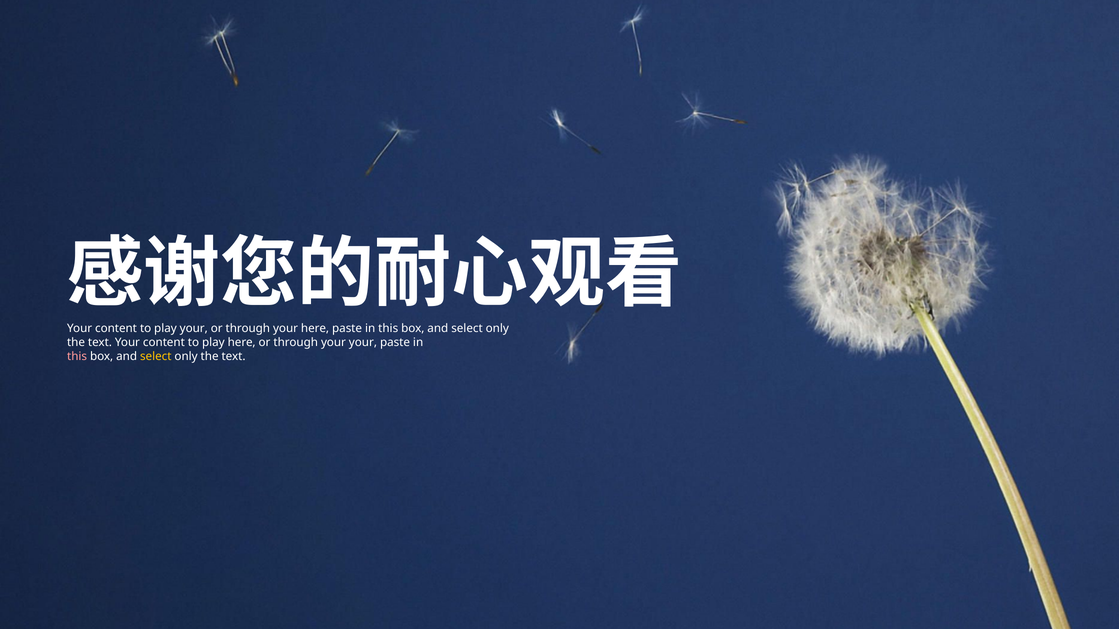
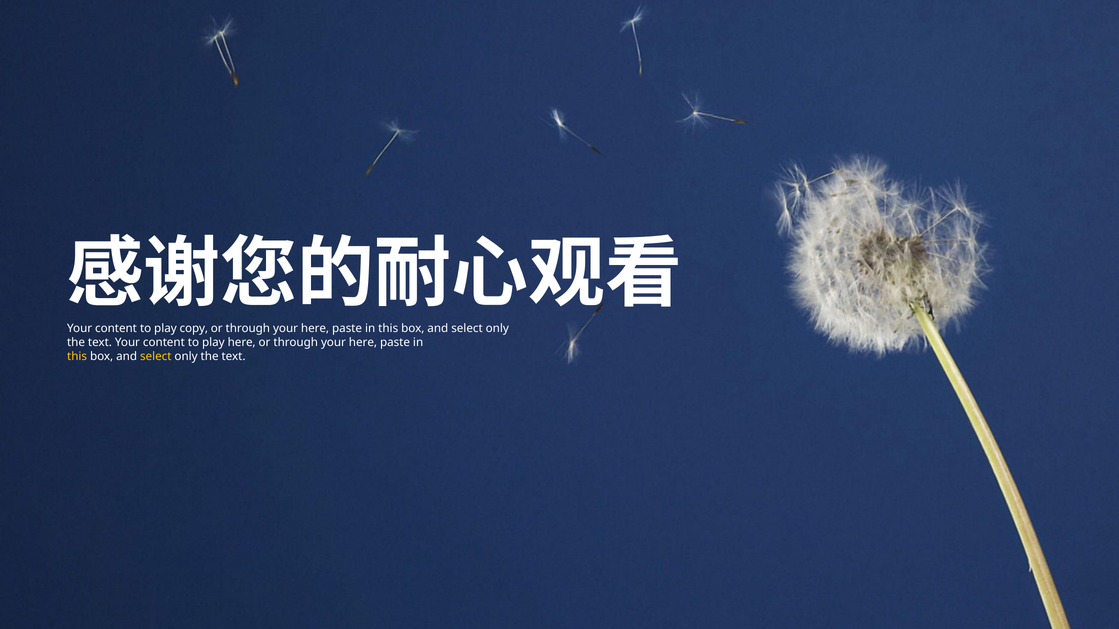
play your: your -> copy (194, 329)
your: your -> here (363, 343)
this colour: pink -> yellow (77, 357)
